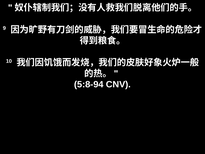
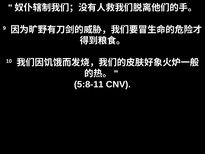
5:8-94: 5:8-94 -> 5:8-11 (89, 84)
